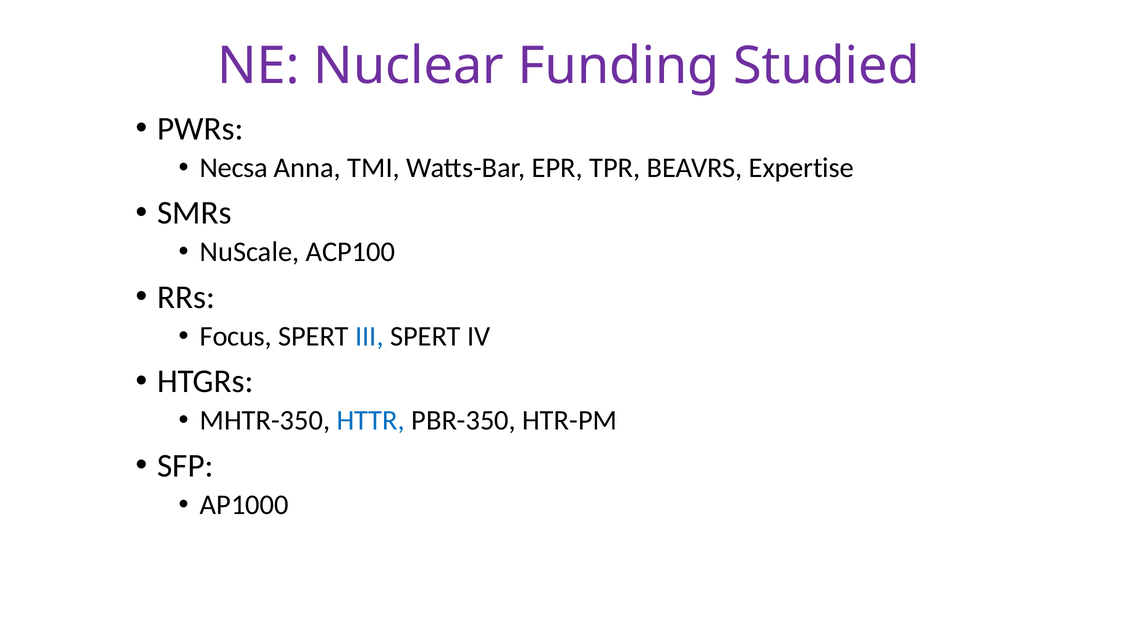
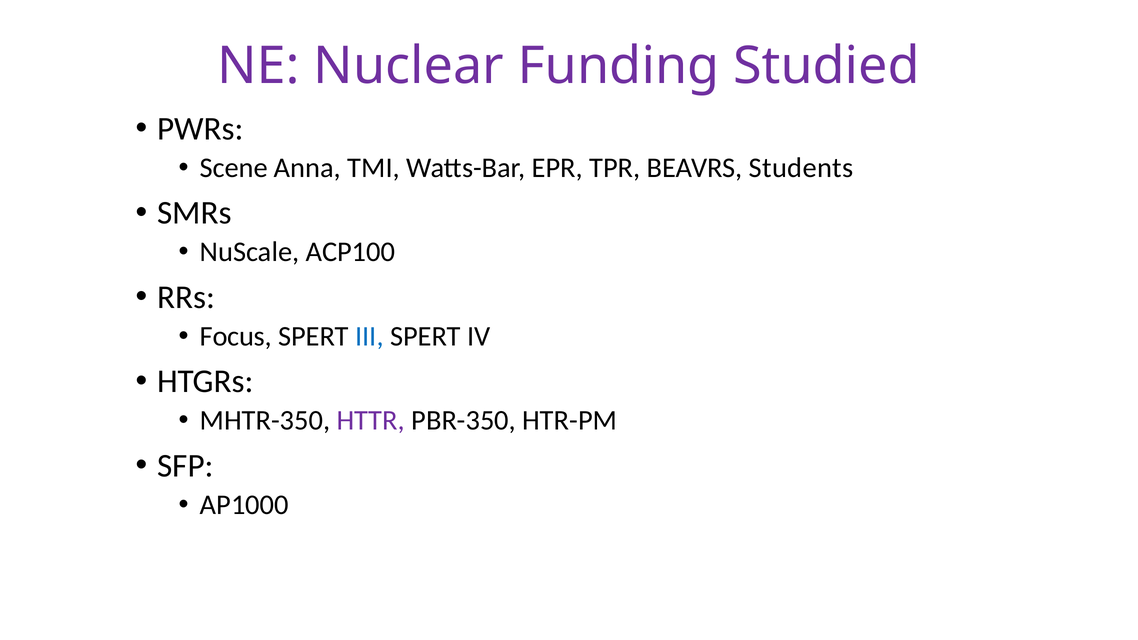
Necsa: Necsa -> Scene (234, 168)
Expertise: Expertise -> Students (801, 168)
HTTR colour: blue -> purple (371, 421)
